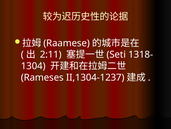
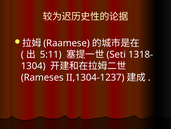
2:11: 2:11 -> 5:11 (51, 54)
